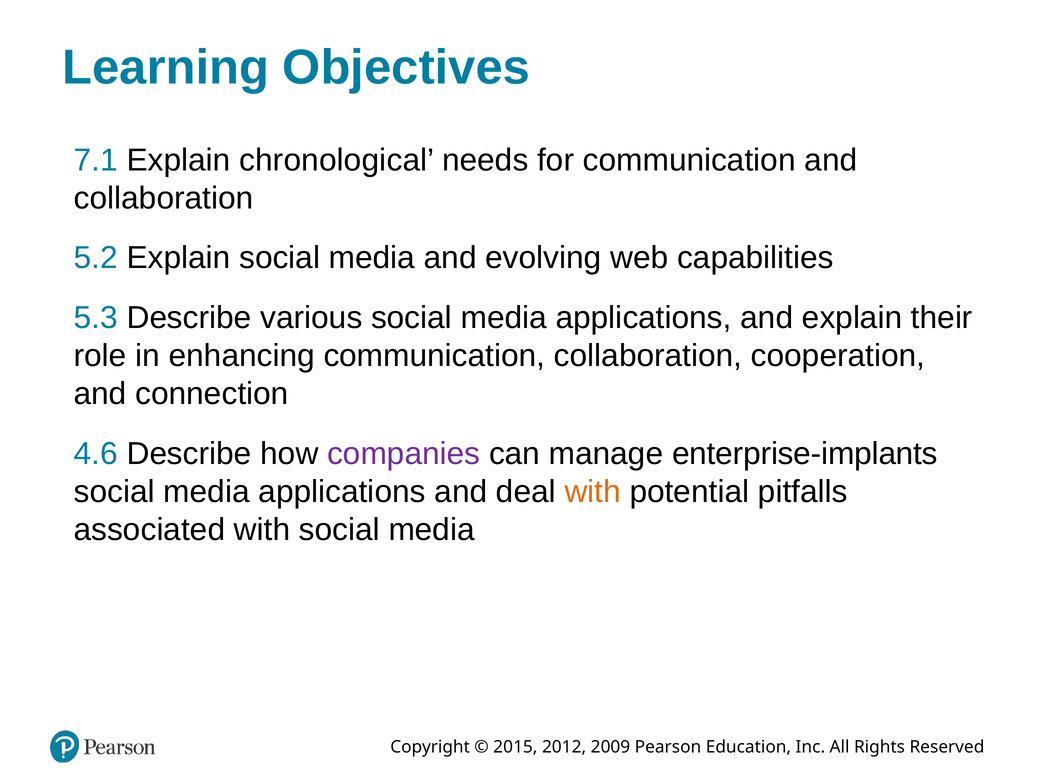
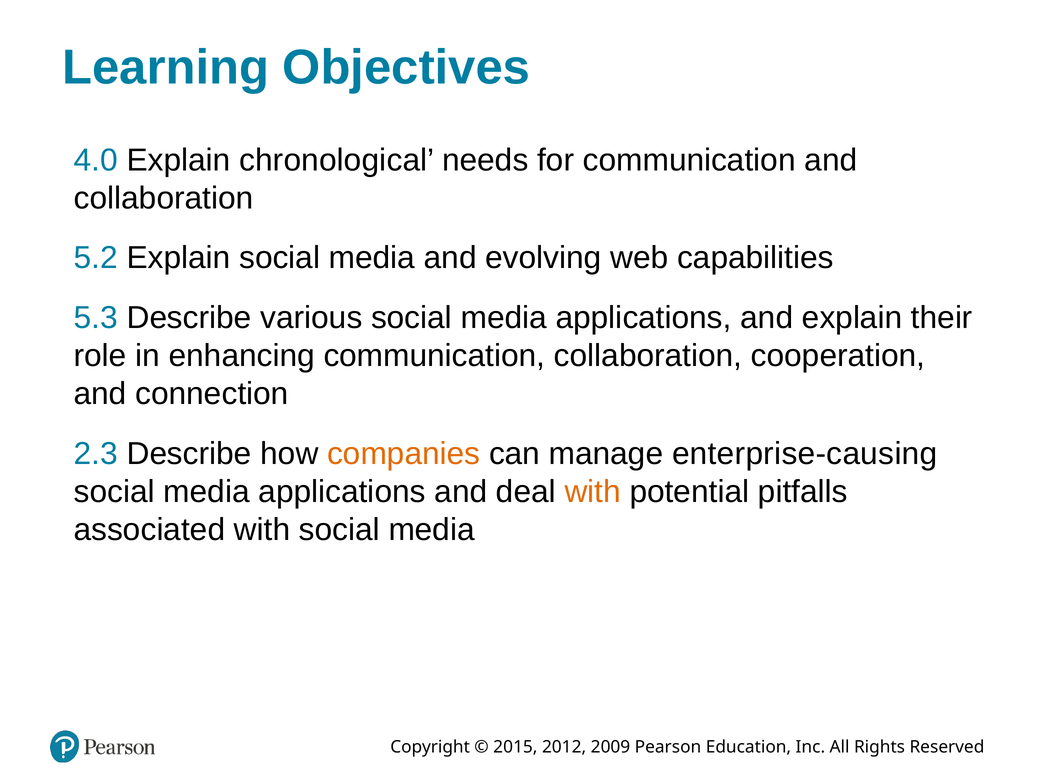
7.1: 7.1 -> 4.0 (96, 160)
4.6: 4.6 -> 2.3 (96, 454)
companies colour: purple -> orange (404, 454)
enterprise-implants: enterprise-implants -> enterprise-causing (805, 454)
